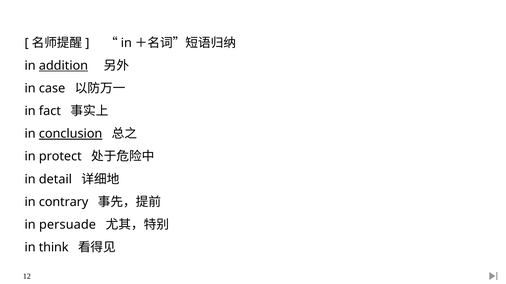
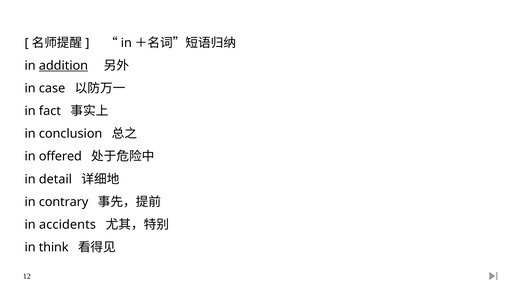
conclusion underline: present -> none (71, 134)
protect: protect -> offered (60, 157)
persuade: persuade -> accidents (68, 225)
